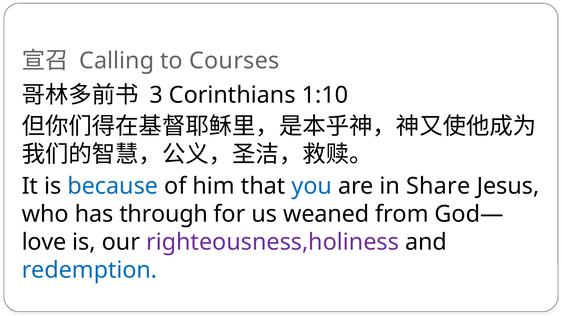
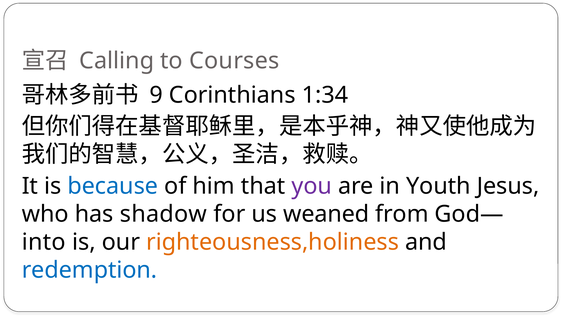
3: 3 -> 9 (156, 95)
1:10: 1:10 -> 1:34 (325, 95)
you colour: blue -> purple (312, 186)
Share: Share -> Youth (438, 186)
through: through -> shadow (163, 214)
love: love -> into (44, 242)
righteousness,holiness colour: purple -> orange (273, 242)
